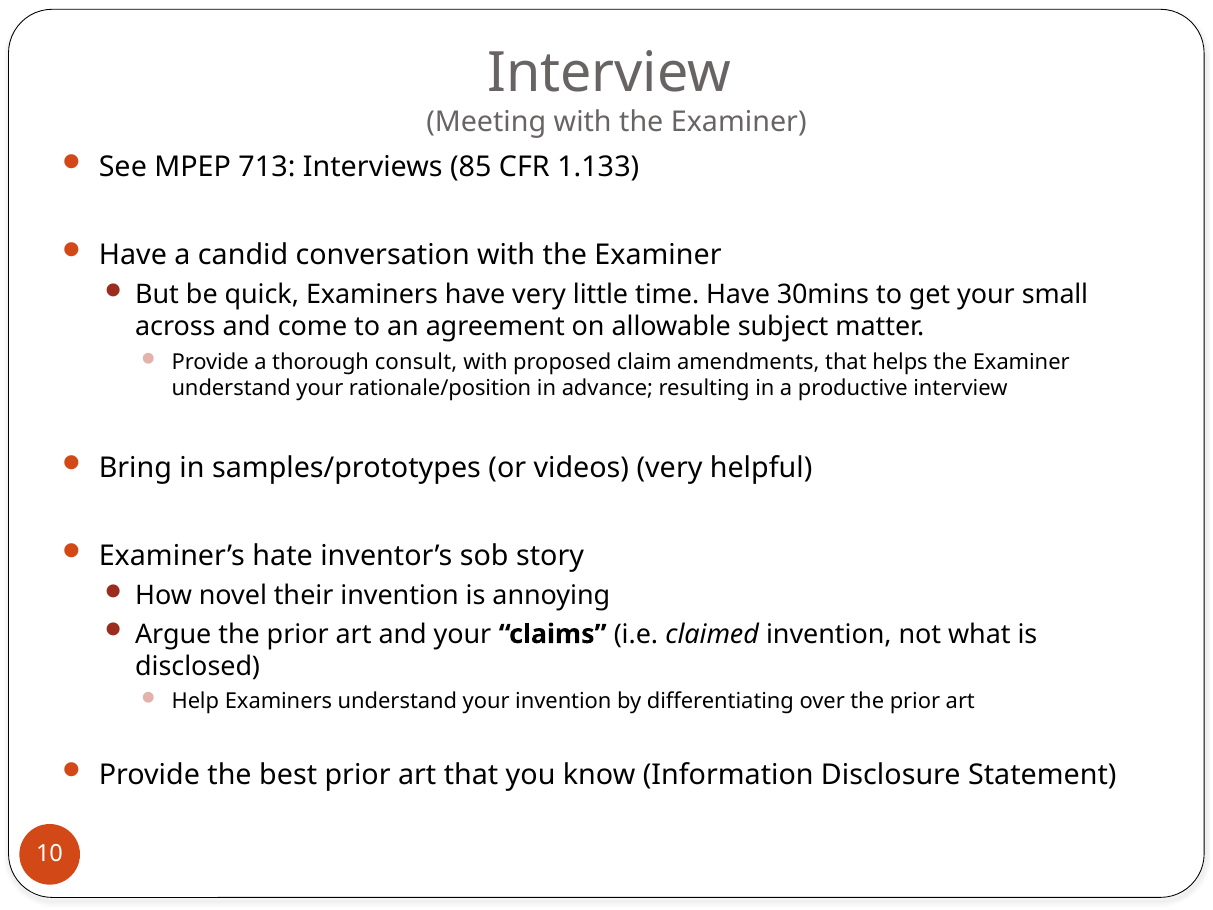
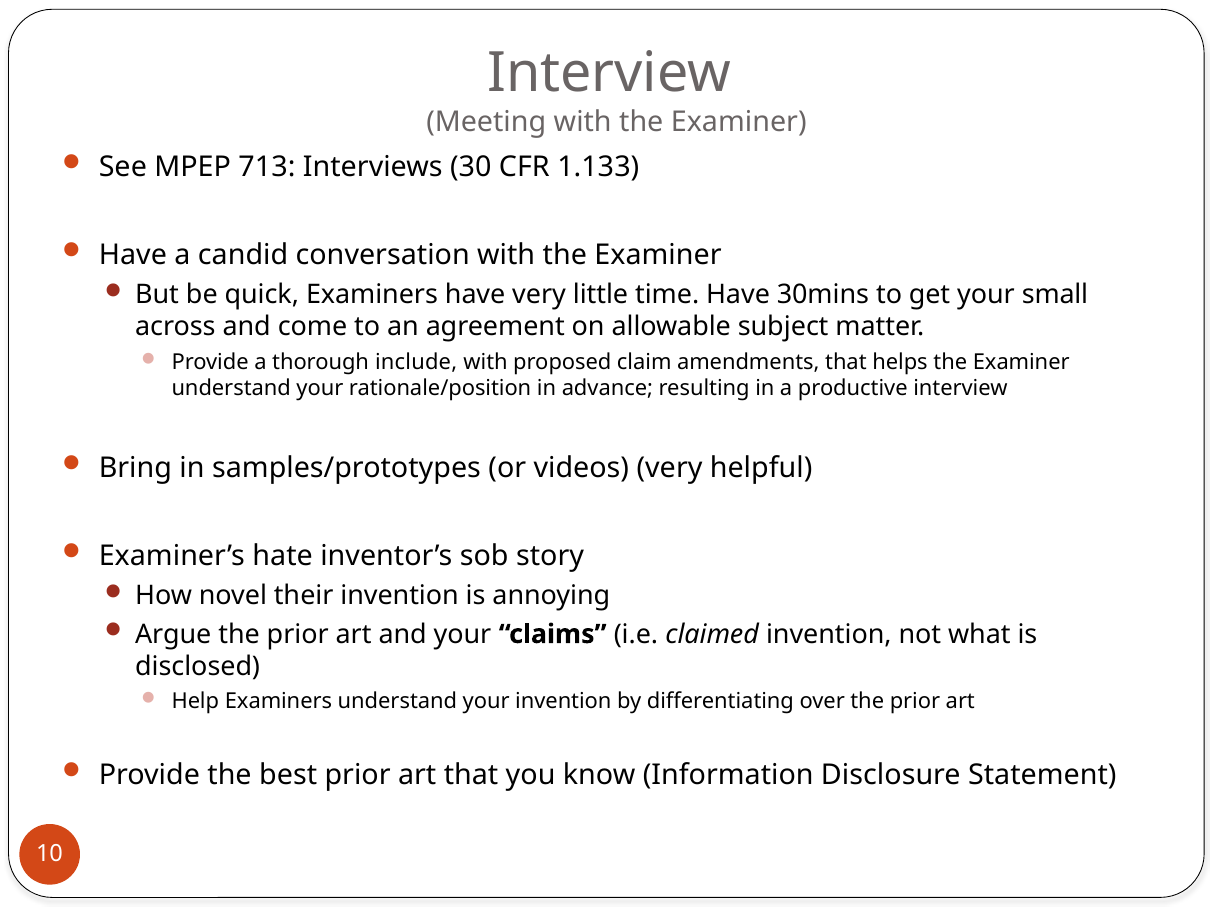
85: 85 -> 30 (471, 167)
consult: consult -> include (416, 362)
